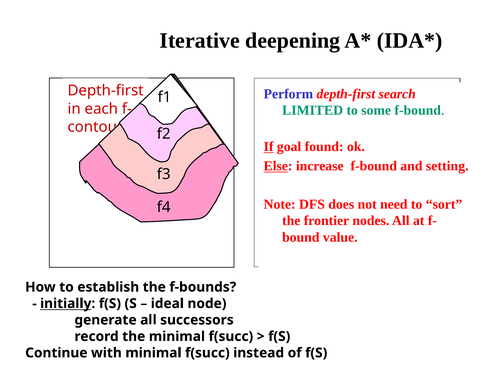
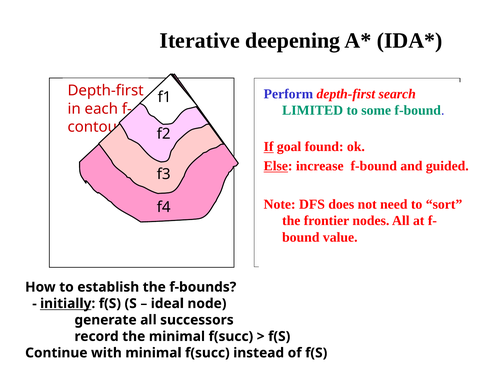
setting: setting -> guided (447, 166)
